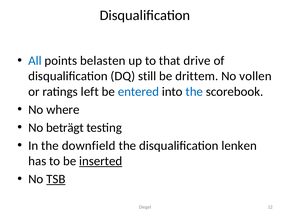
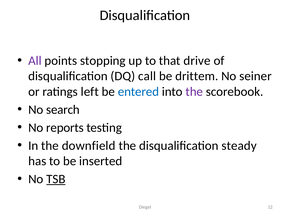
All colour: blue -> purple (35, 61)
belasten: belasten -> stopping (103, 61)
still: still -> call (147, 76)
vollen: vollen -> seiner (256, 76)
the colour: blue -> purple (194, 92)
where: where -> search (63, 110)
beträgt: beträgt -> reports (65, 128)
lenken: lenken -> steady (239, 146)
inserted underline: present -> none (101, 161)
